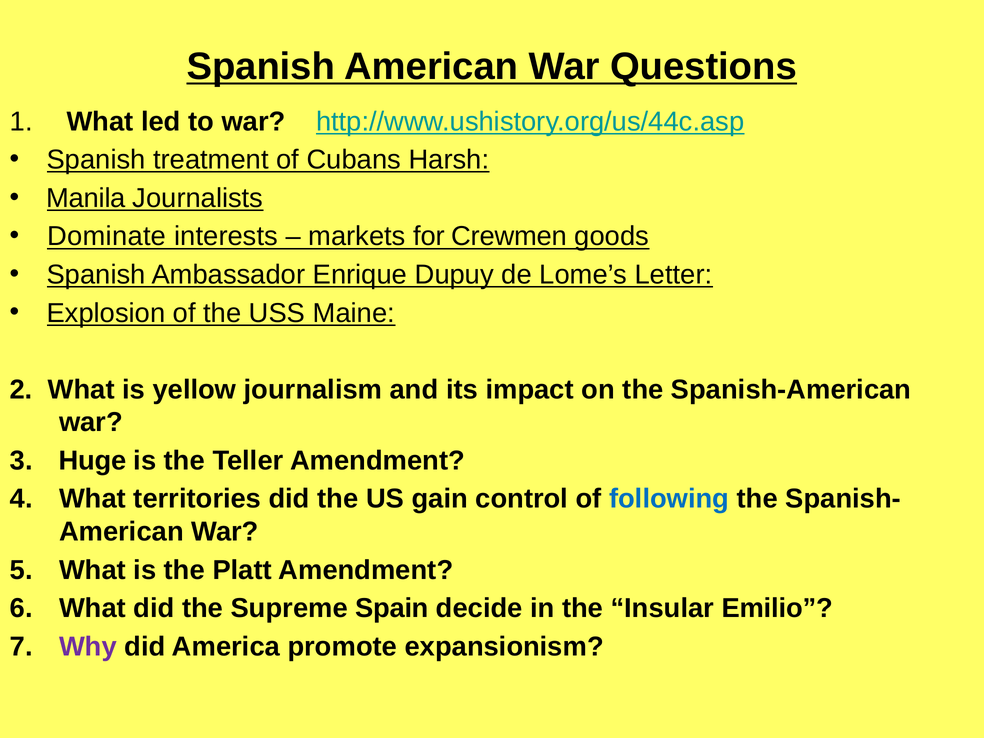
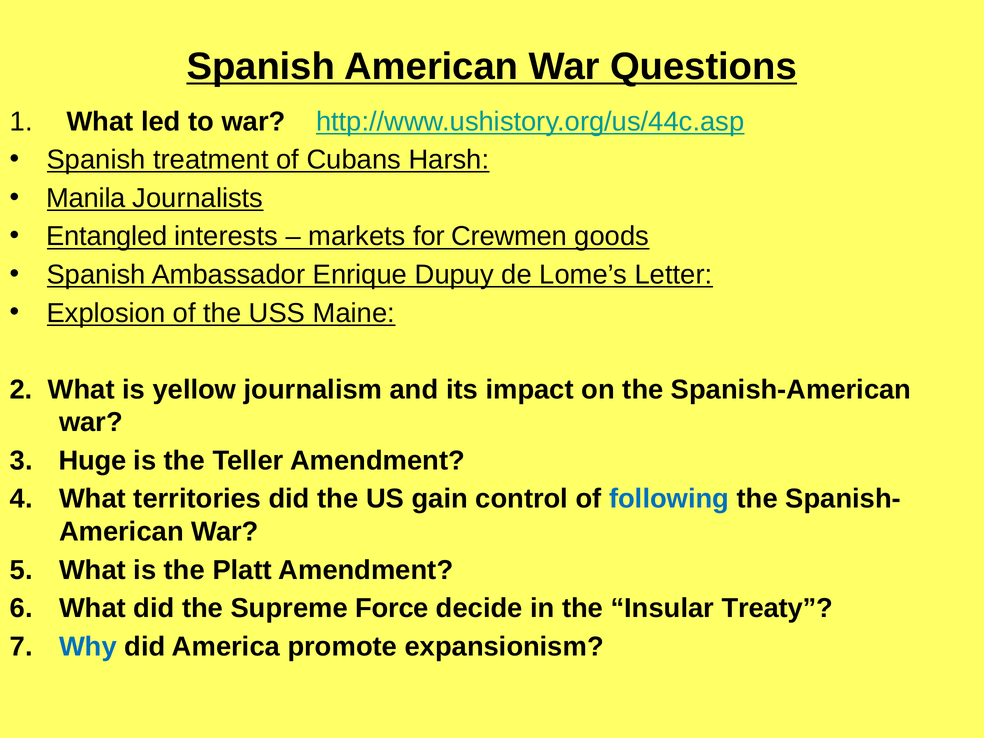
Dominate: Dominate -> Entangled (107, 236)
Spain: Spain -> Force (392, 608)
Emilio: Emilio -> Treaty (777, 608)
Why colour: purple -> blue (88, 647)
